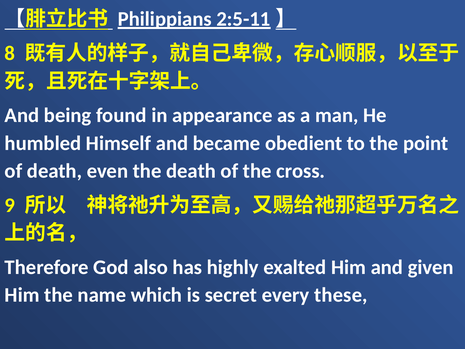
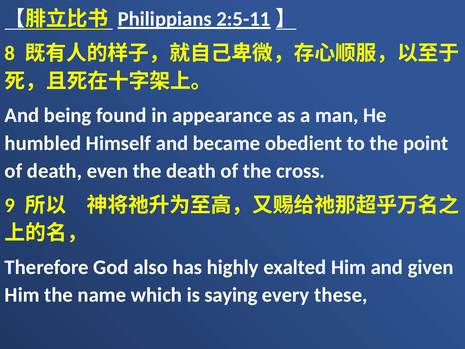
secret: secret -> saying (231, 295)
